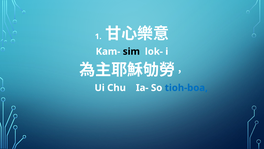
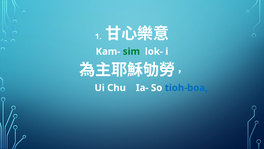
sim colour: black -> green (131, 51)
